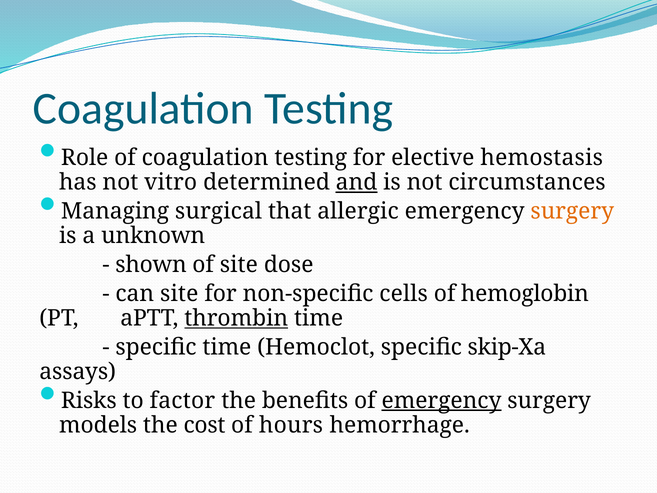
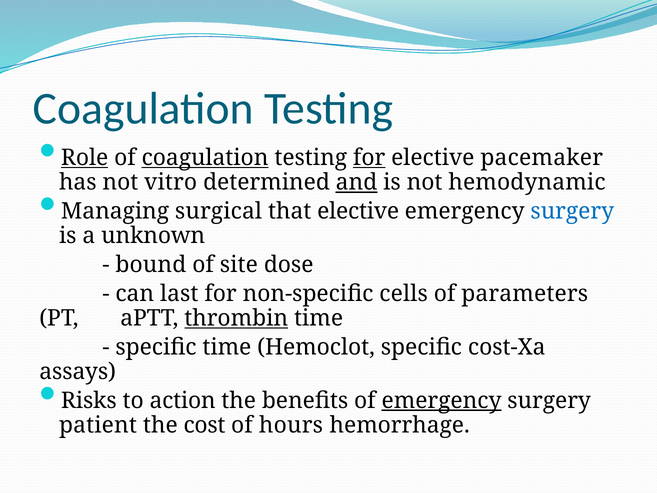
Role underline: none -> present (85, 158)
coagulation underline: none -> present (205, 158)
for underline: none -> present (369, 158)
hemostasis: hemostasis -> pacemaker (542, 158)
circumstances: circumstances -> hemodynamic (527, 182)
that allergic: allergic -> elective (358, 211)
surgery colour: orange -> blue (572, 211)
shown: shown -> bound (151, 265)
can site: site -> last (179, 293)
hemoglobin: hemoglobin -> parameters (525, 293)
skip-Xa: skip-Xa -> cost-Xa (507, 347)
factor: factor -> action (183, 400)
models: models -> patient (98, 425)
